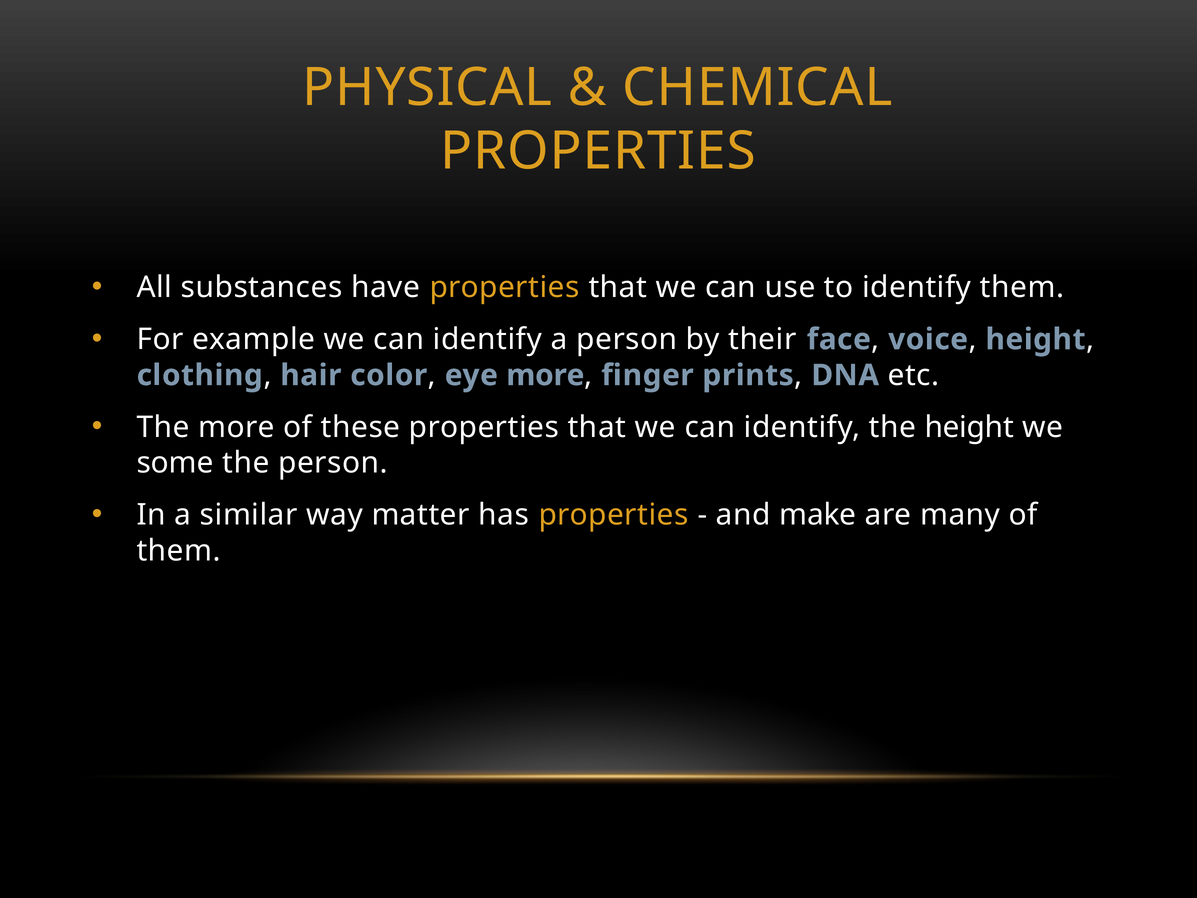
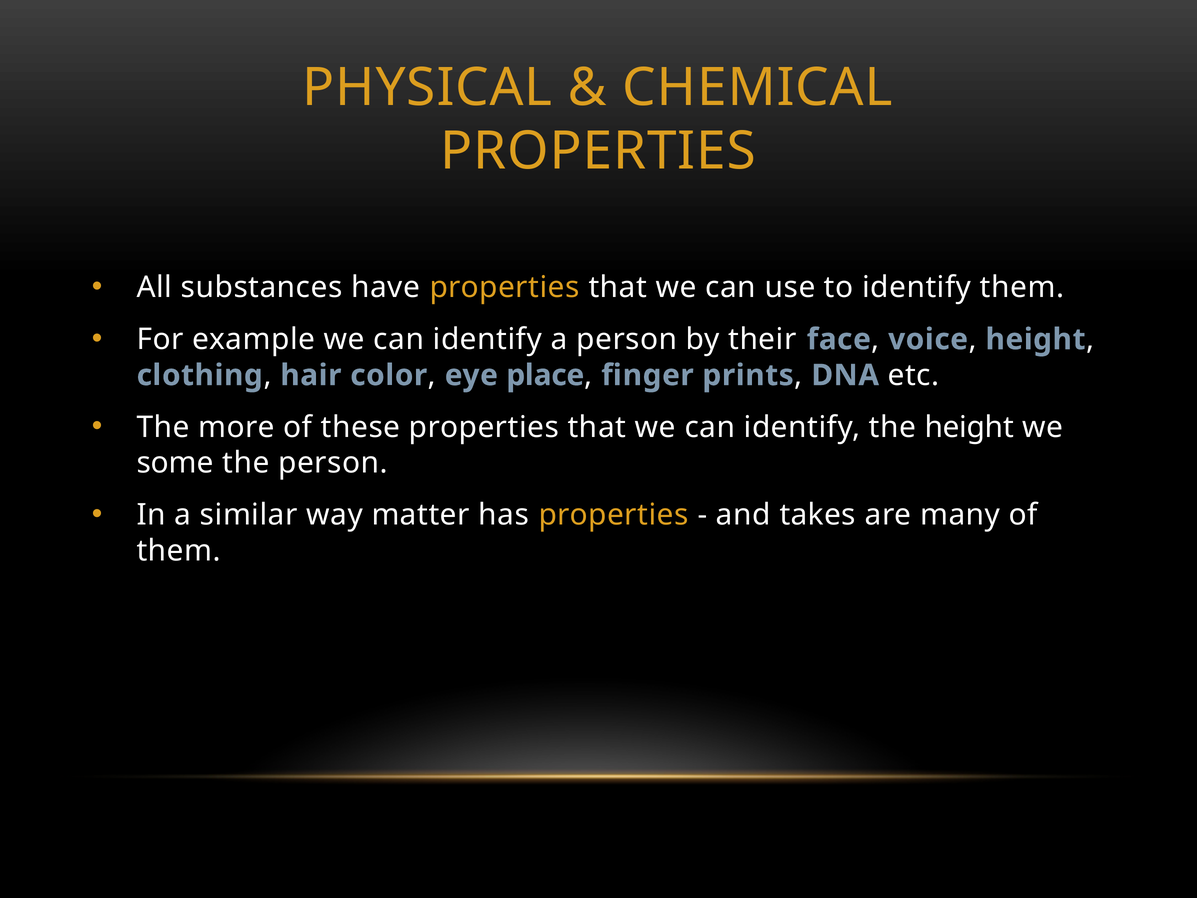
eye more: more -> place (545, 375)
make: make -> takes (818, 515)
